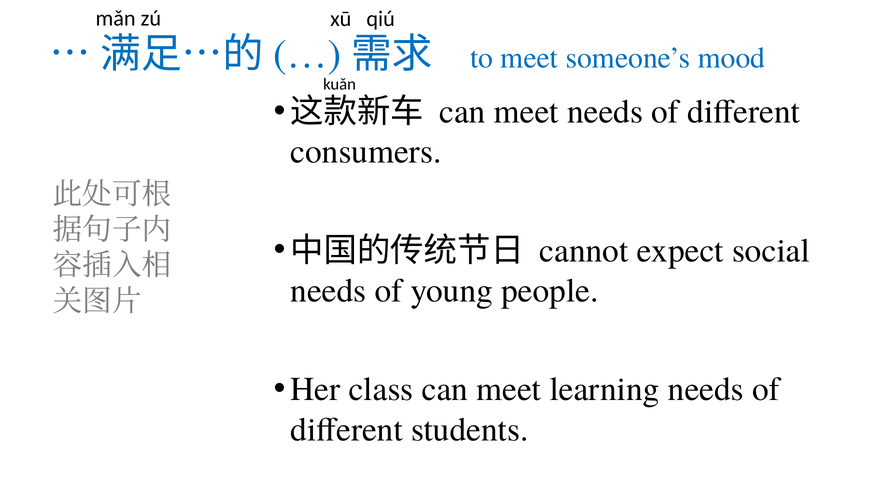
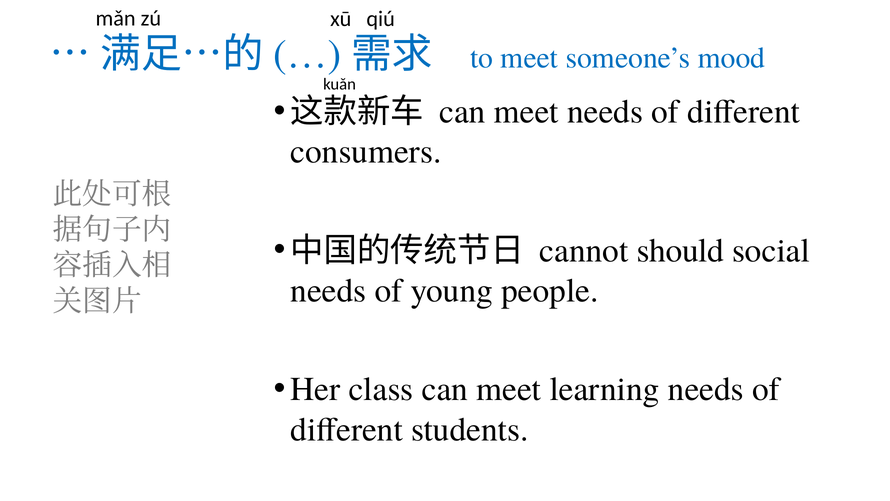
expect: expect -> should (680, 250)
